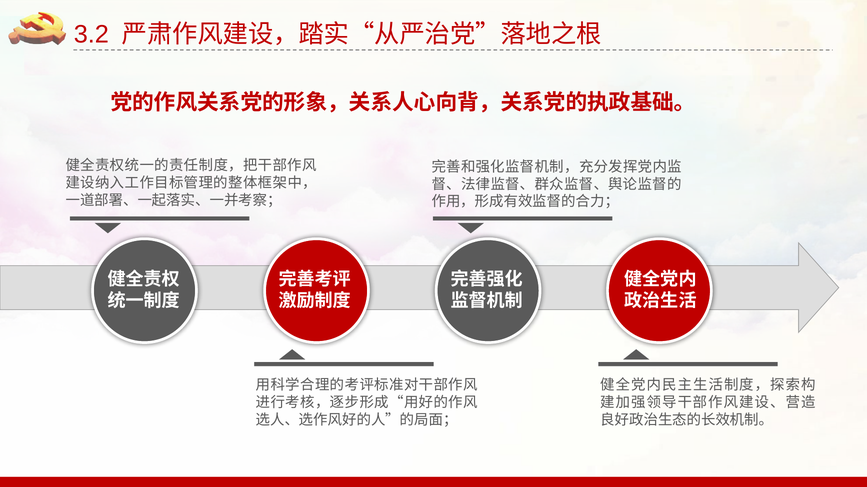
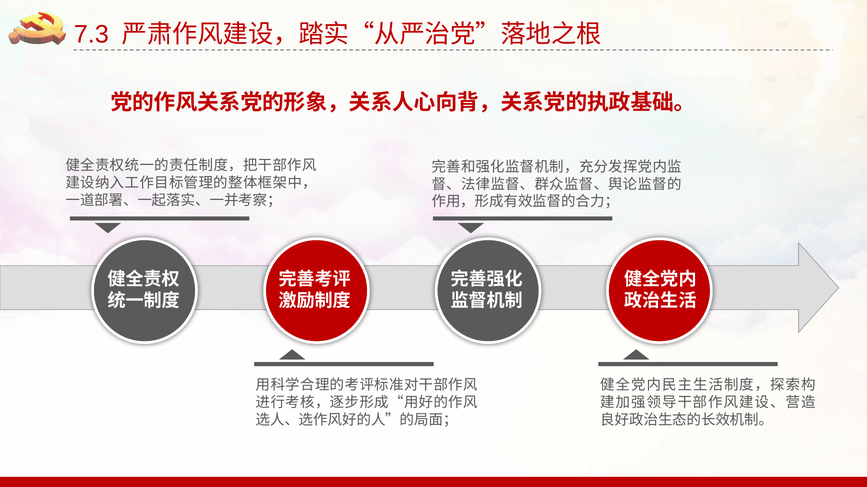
3.2: 3.2 -> 7.3 (91, 35)
